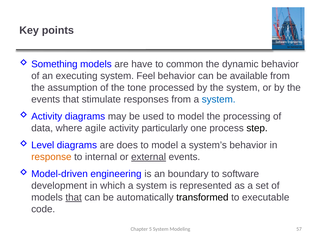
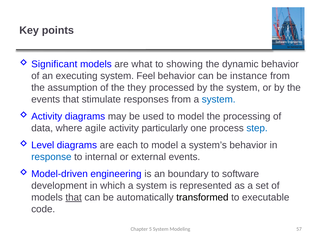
Something: Something -> Significant (54, 64)
have: have -> what (142, 64)
common: common -> showing (185, 64)
available: available -> instance (249, 76)
tone: tone -> they (137, 88)
step colour: black -> blue (257, 129)
does: does -> each (127, 146)
response colour: orange -> blue (51, 157)
external underline: present -> none (149, 157)
